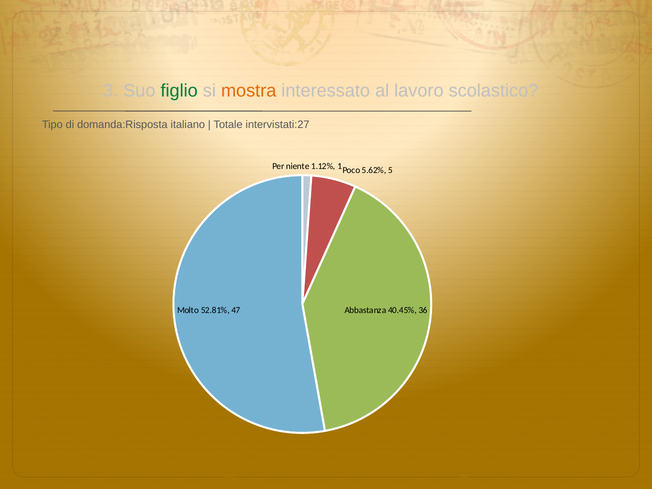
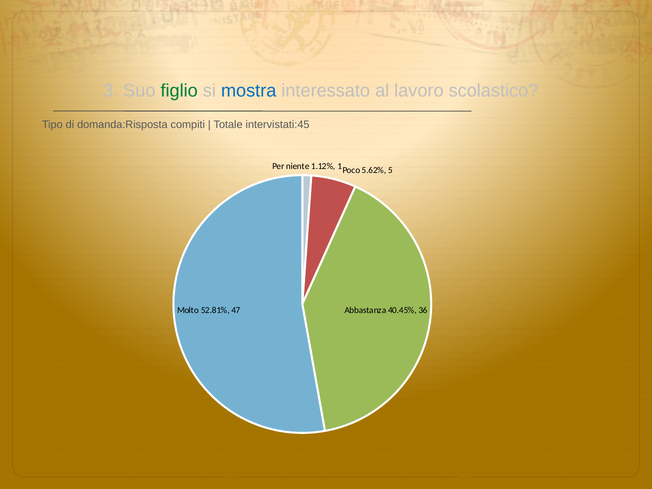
mostra colour: orange -> blue (249, 91)
italiano: italiano -> compiti (188, 125)
intervistati:27: intervistati:27 -> intervistati:45 (278, 125)
